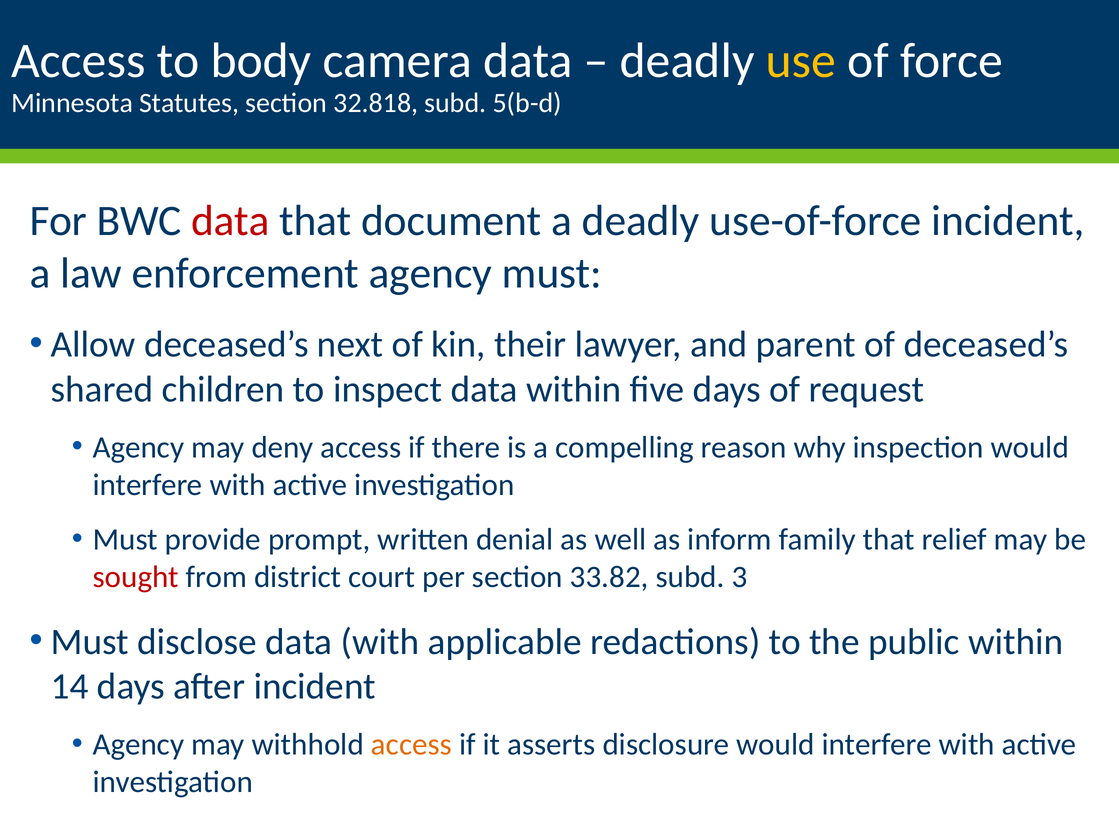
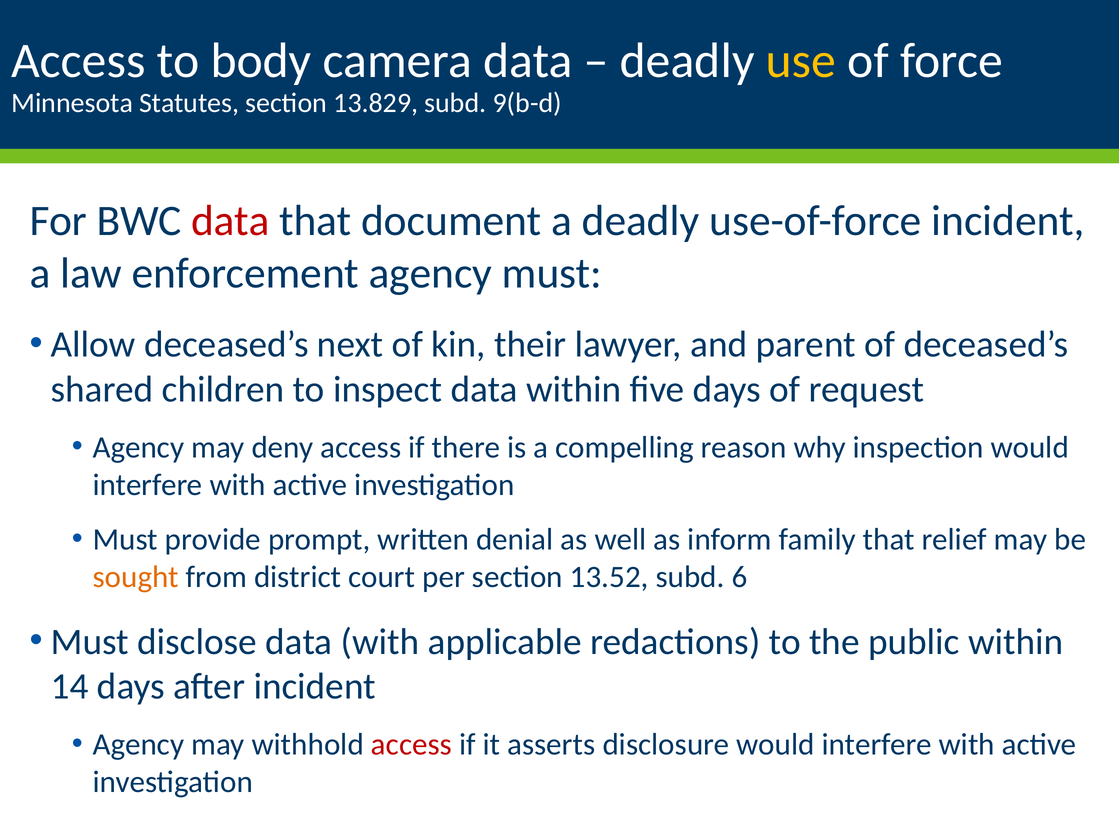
32.818: 32.818 -> 13.829 (376, 103)
5(b-d: 5(b-d -> 9(b-d (527, 103)
sought colour: red -> orange (136, 577)
33.82: 33.82 -> 13.52 (609, 577)
3: 3 -> 6 (740, 577)
access colour: orange -> red (411, 745)
